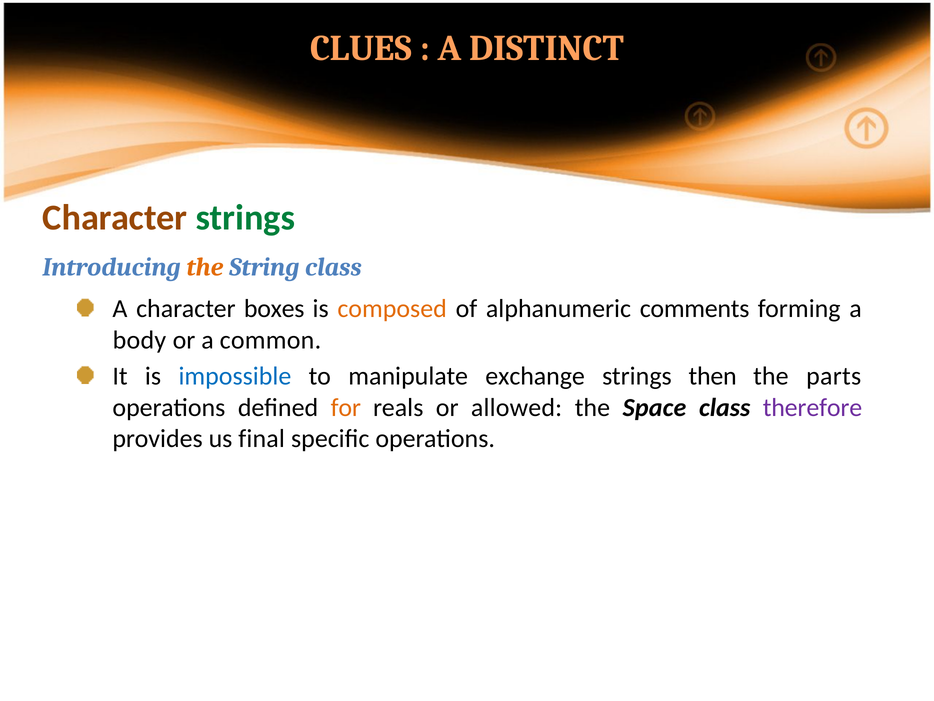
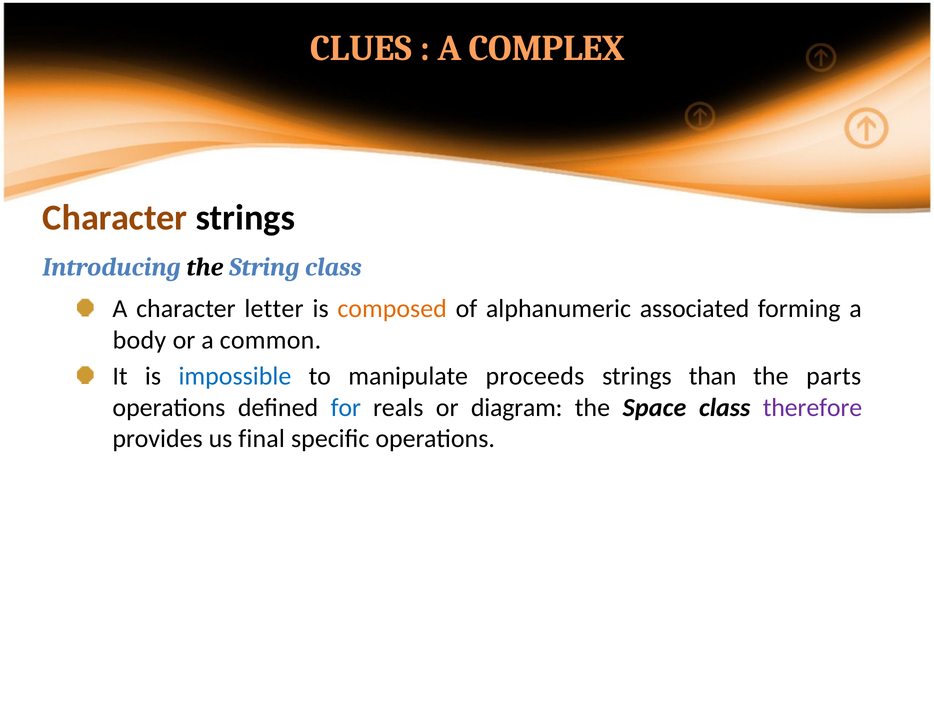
DISTINCT: DISTINCT -> COMPLEX (547, 48)
strings colour: green -> black (245, 217)
the colour: orange -> black (205, 267)
boxes: boxes -> letter (274, 309)
comments: comments -> associated (695, 309)
exchange: exchange -> proceeds (535, 376)
then: then -> than (713, 376)
for colour: orange -> blue (346, 407)
allowed: allowed -> diagram (517, 407)
